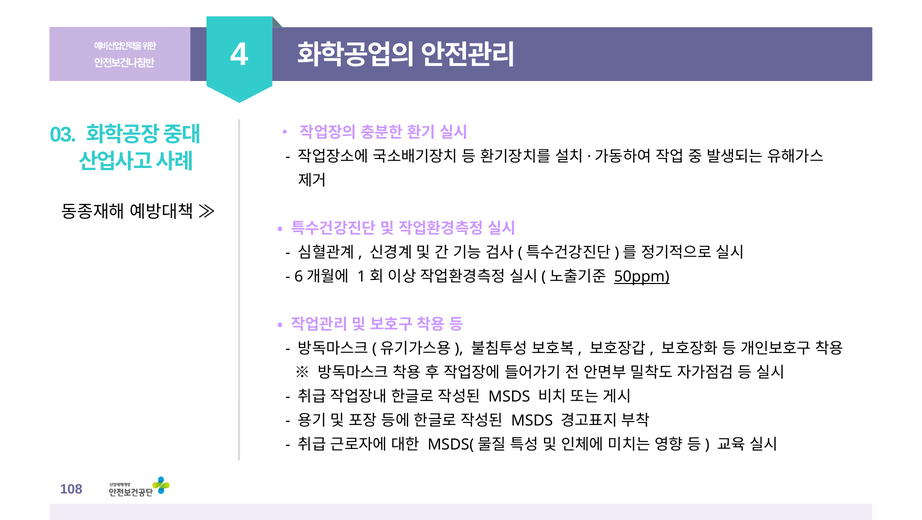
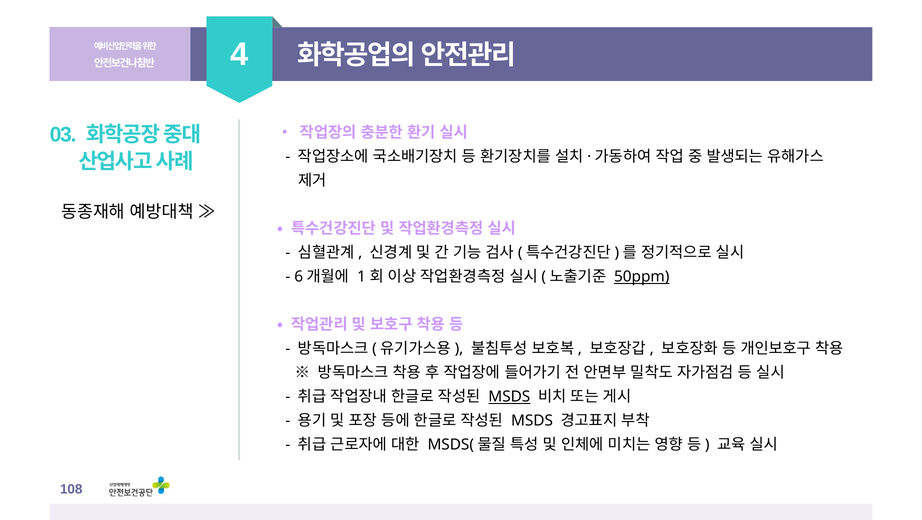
MSDS underline: none -> present (509, 397)
